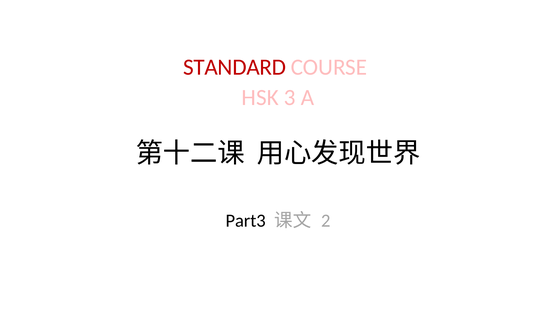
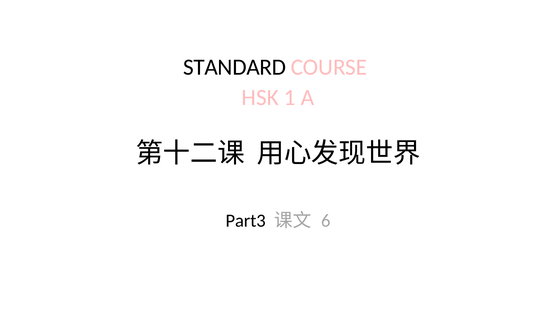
STANDARD colour: red -> black (235, 67)
3: 3 -> 1 (290, 98)
2: 2 -> 6 (326, 221)
